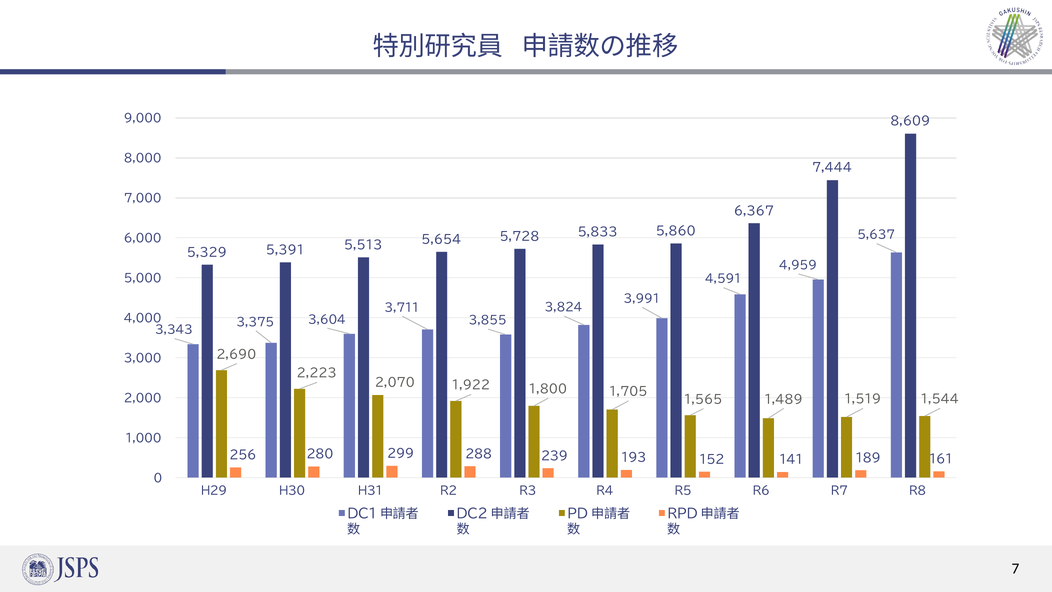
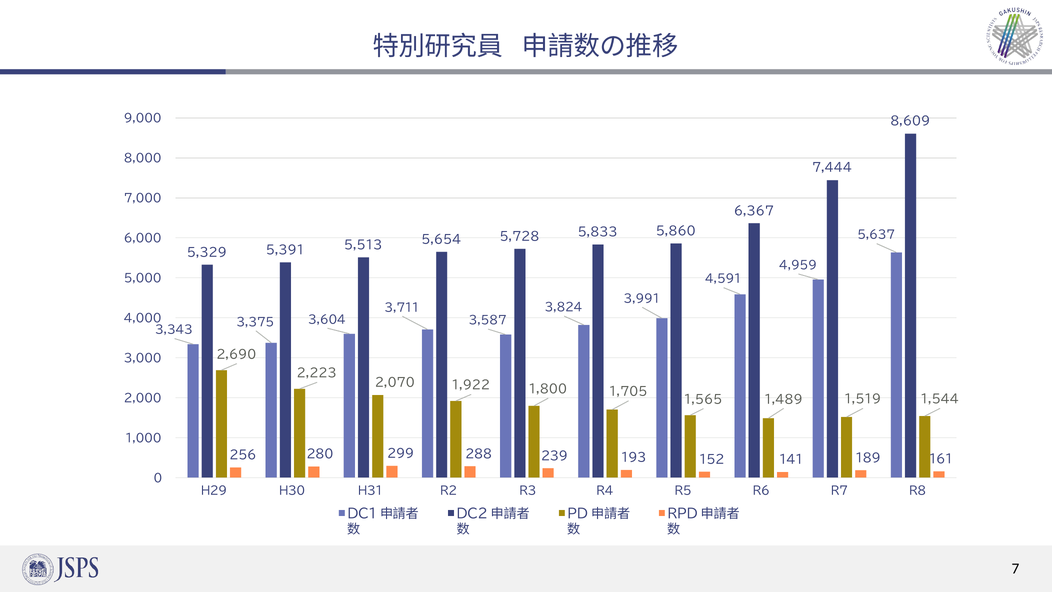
3,855: 3,855 -> 3,587 (488, 320)
